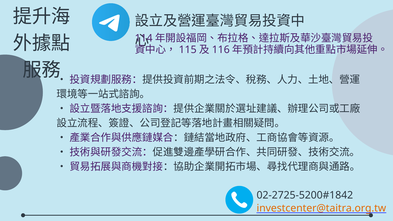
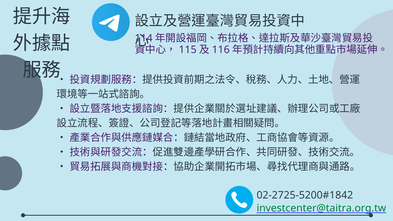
investcenter@taitra.org.tw colour: orange -> green (321, 208)
